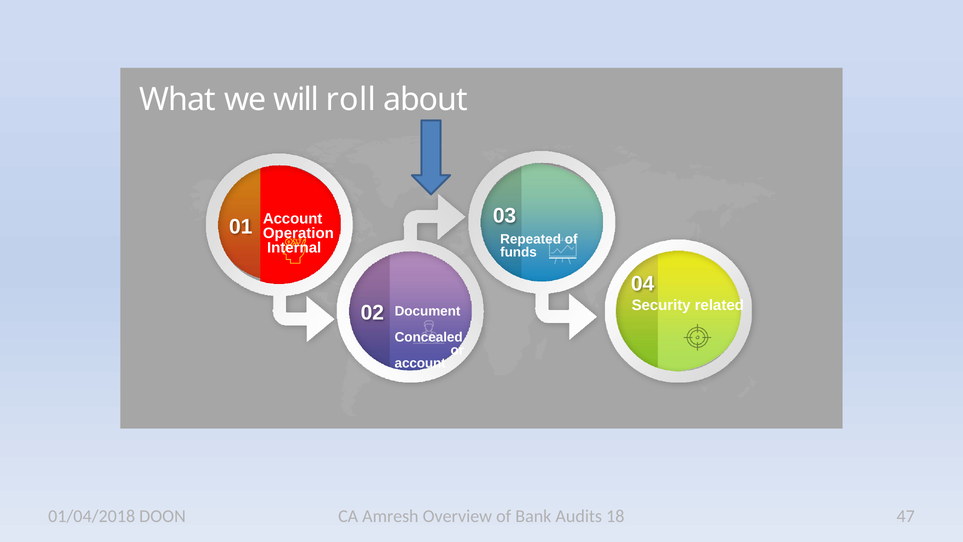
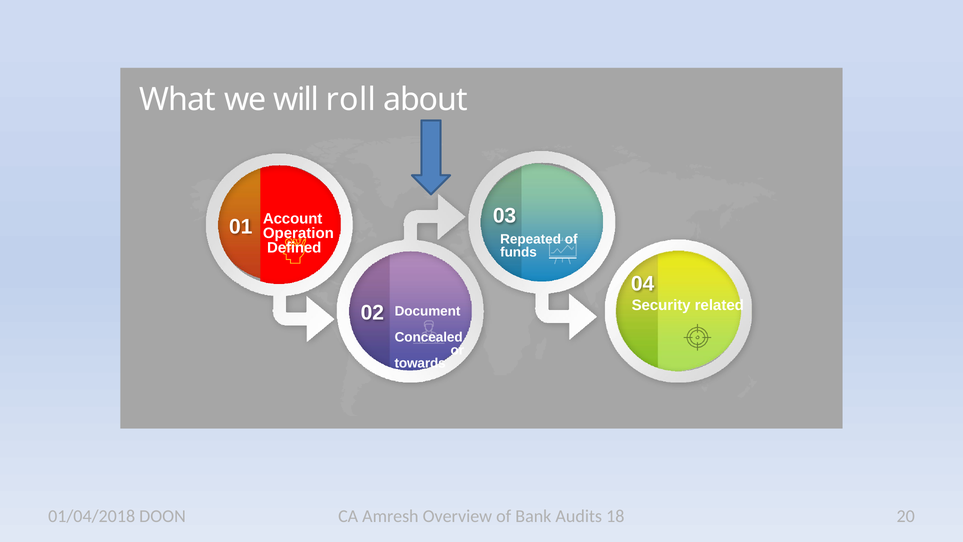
Internal: Internal -> Defined (294, 247)
account: account -> towards (420, 363)
47: 47 -> 20 (906, 516)
